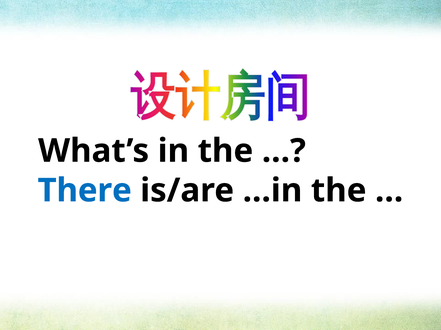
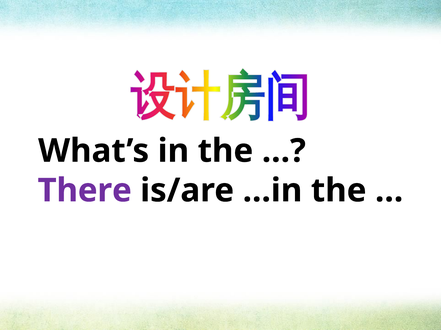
There colour: blue -> purple (85, 191)
